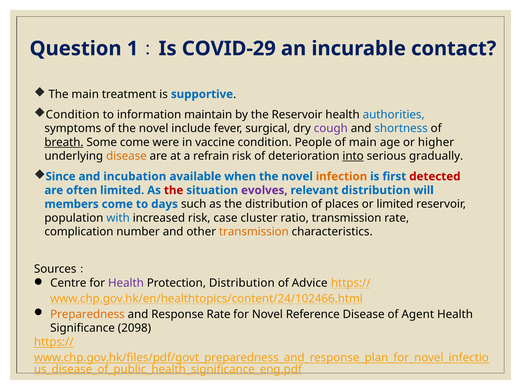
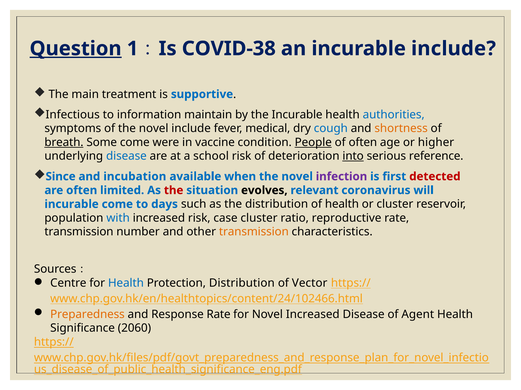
Question underline: none -> present (76, 49)
COVID-29: COVID-29 -> COVID-38 (229, 49)
incurable contact: contact -> include (454, 49)
Condition: Condition -> Infectious (73, 115)
the Reservoir: Reservoir -> Incurable (297, 115)
surgical: surgical -> medical (268, 129)
cough colour: purple -> blue (331, 129)
shortness colour: blue -> orange (401, 129)
People underline: none -> present (313, 143)
of main: main -> often (363, 143)
disease colour: orange -> blue (126, 156)
refrain: refrain -> school (211, 156)
gradually: gradually -> reference (436, 156)
infection colour: orange -> purple (341, 177)
evolves colour: purple -> black (264, 191)
relevant distribution: distribution -> coronavirus (376, 191)
members: members -> incurable (72, 205)
of places: places -> health (342, 205)
or limited: limited -> cluster (395, 205)
ratio transmission: transmission -> reproductive (347, 218)
complication: complication -> transmission (79, 232)
Health colour: purple -> blue (126, 283)
Advice: Advice -> Vector (310, 283)
Novel Reference: Reference -> Increased (313, 315)
2098: 2098 -> 2060 (134, 329)
